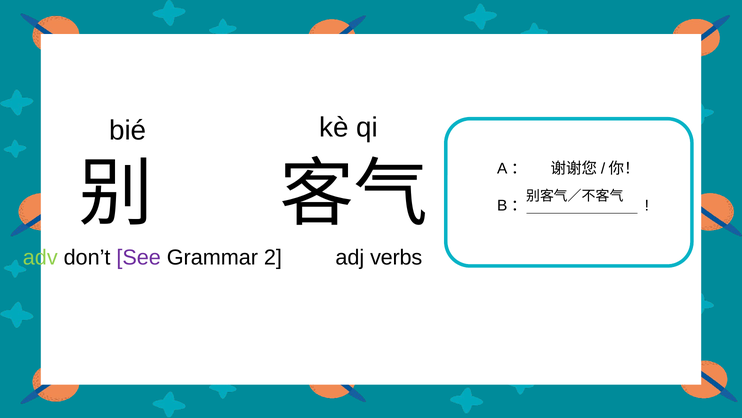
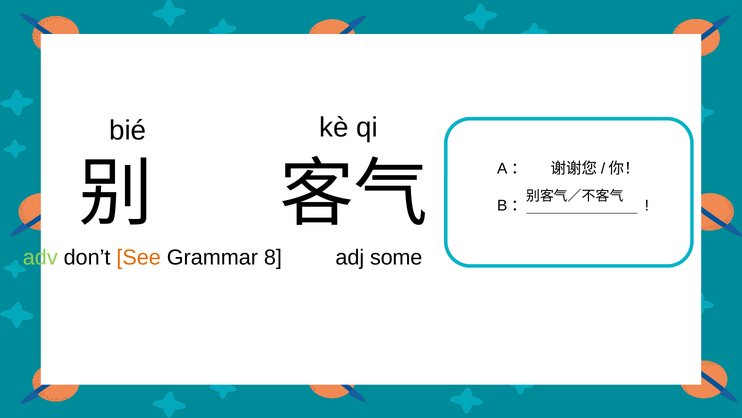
See colour: purple -> orange (139, 257)
2: 2 -> 8 (273, 257)
verbs: verbs -> some (396, 257)
